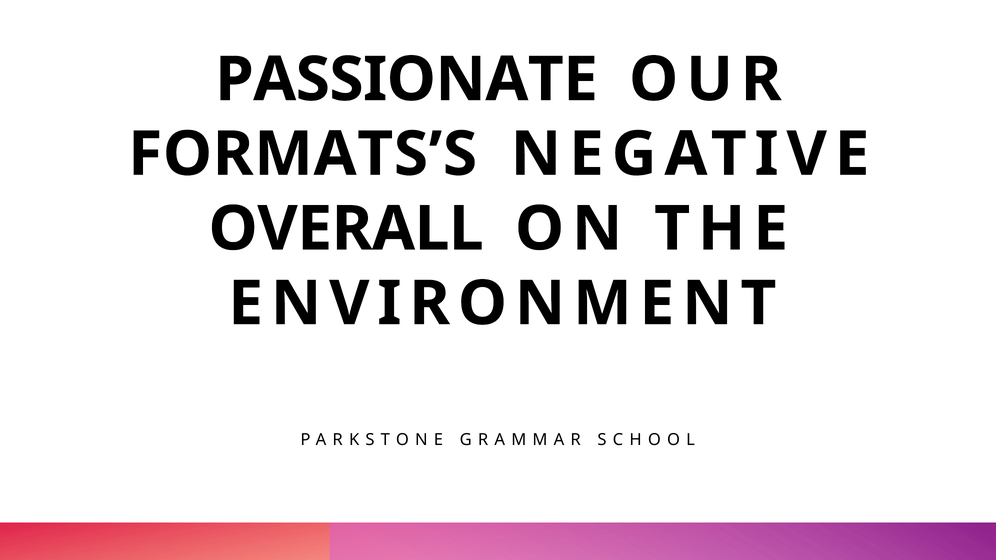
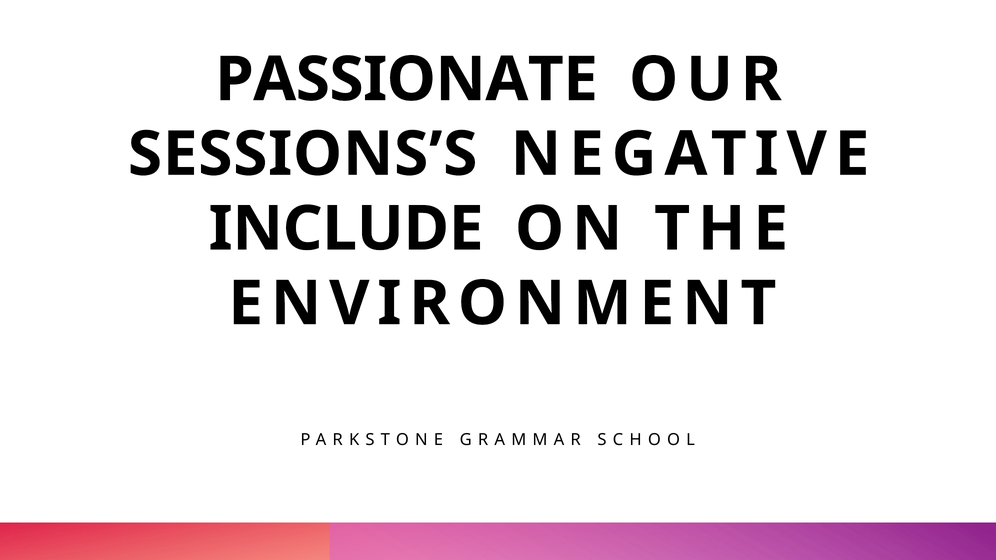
FORMATS’S: FORMATS’S -> SESSIONS’S (303, 154)
OVERALL: OVERALL -> INCLUDE (346, 229)
